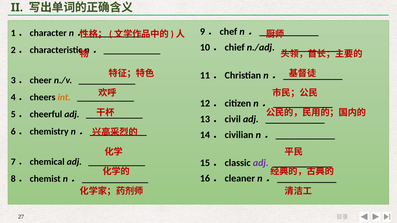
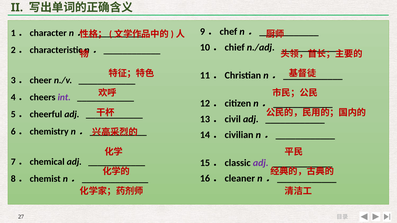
int colour: orange -> purple (64, 97)
